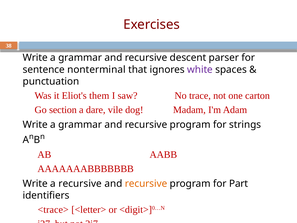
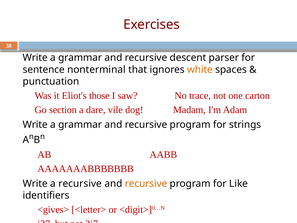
white colour: purple -> orange (200, 69)
them: them -> those (99, 96)
Part: Part -> Like (239, 183)
<trace>: <trace> -> <gives> (53, 209)
